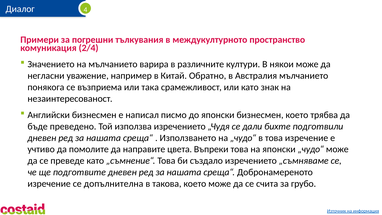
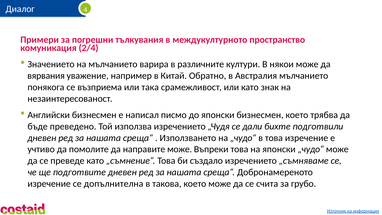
негласни: негласни -> вярвания (46, 76)
направите цвета: цвета -> може (180, 149)
